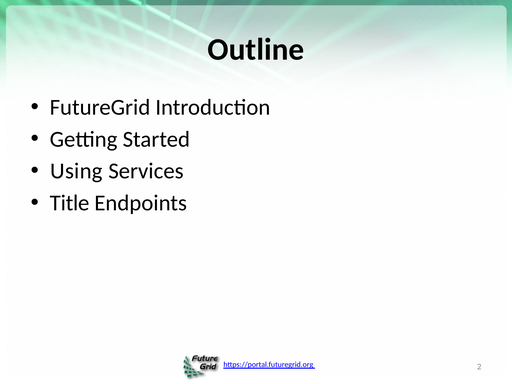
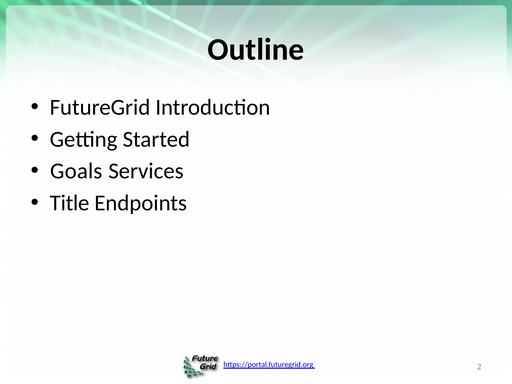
Using: Using -> Goals (76, 171)
